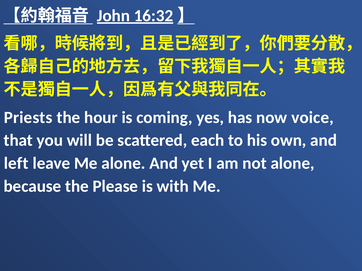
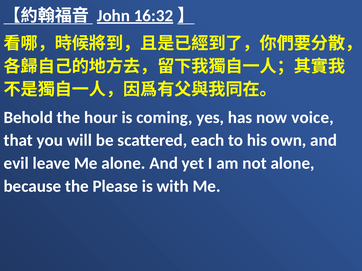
Priests: Priests -> Behold (28, 118)
left: left -> evil (16, 164)
